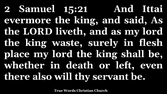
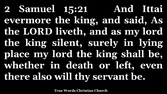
waste: waste -> silent (67, 43)
flesh: flesh -> lying (151, 43)
